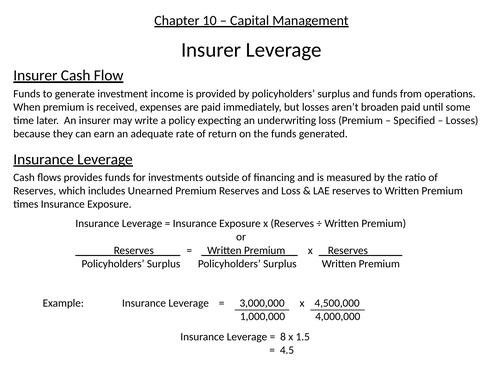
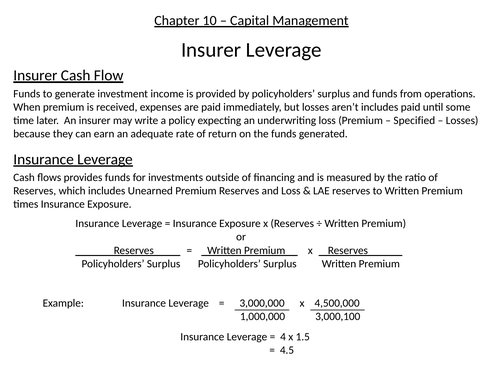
aren’t broaden: broaden -> includes (380, 107)
4,000,000: 4,000,000 -> 3,000,100 (338, 317)
8: 8 -> 4 (283, 337)
